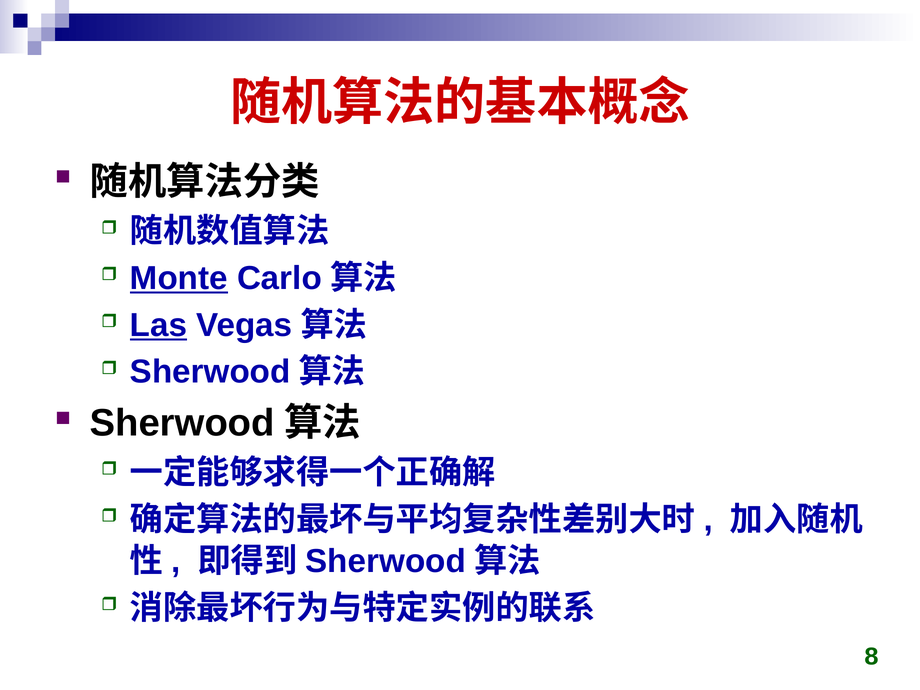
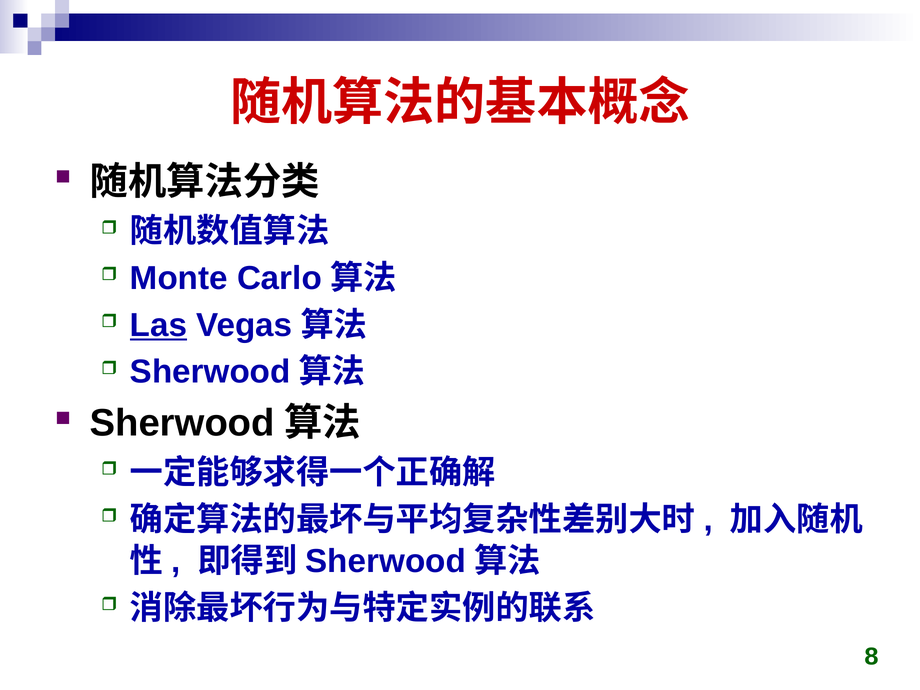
Monte underline: present -> none (179, 278)
